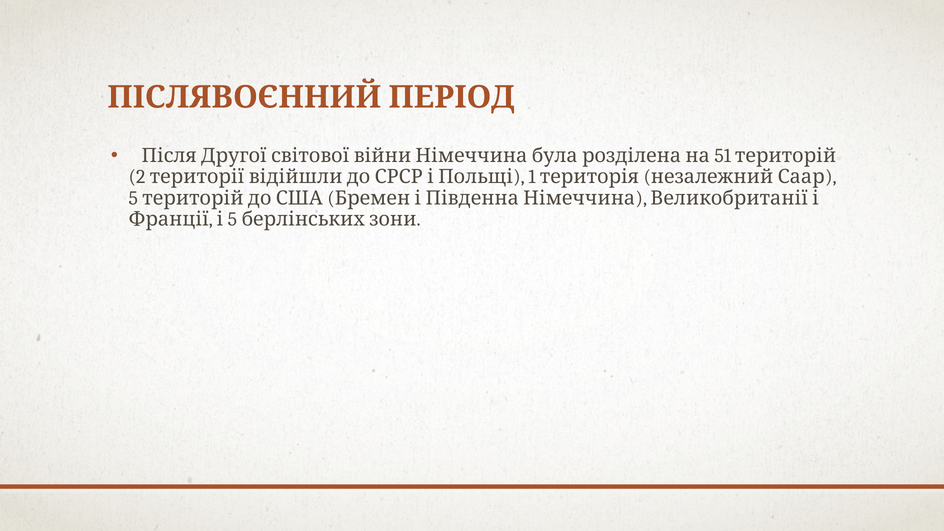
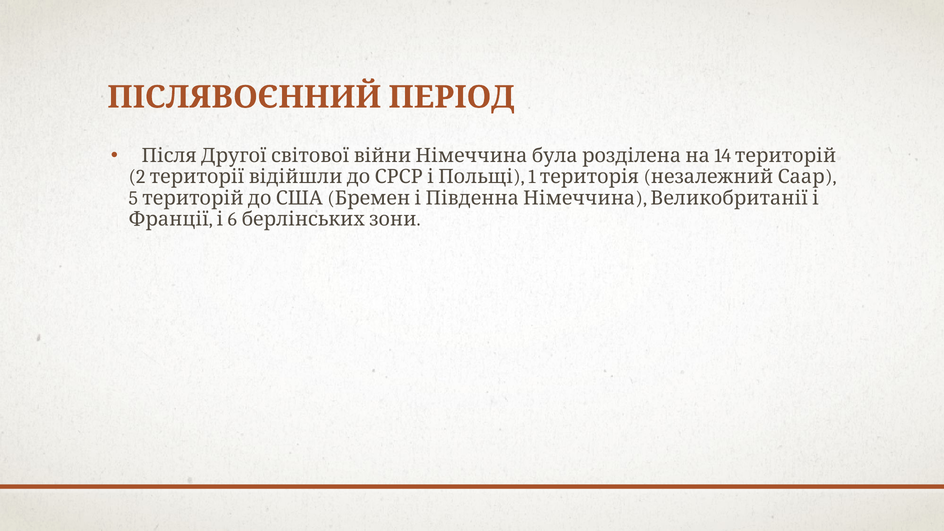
51: 51 -> 14 (723, 156)
5: 5 -> 6 (232, 219)
